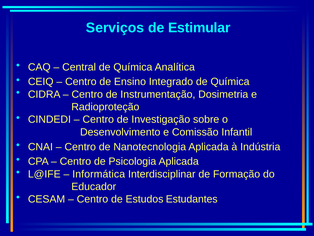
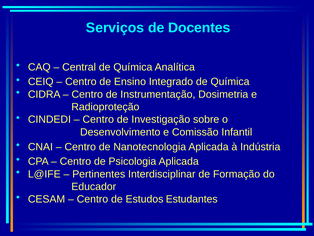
Estimular: Estimular -> Docentes (199, 28)
Informática: Informática -> Pertinentes (99, 174)
